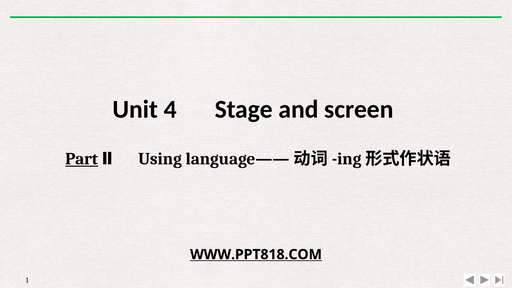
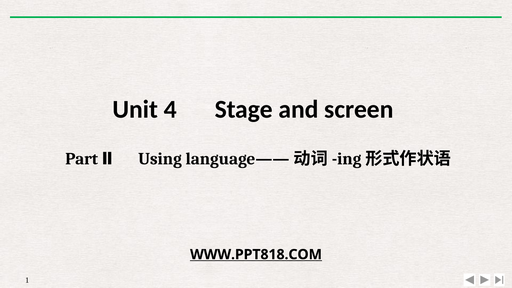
Part underline: present -> none (82, 159)
